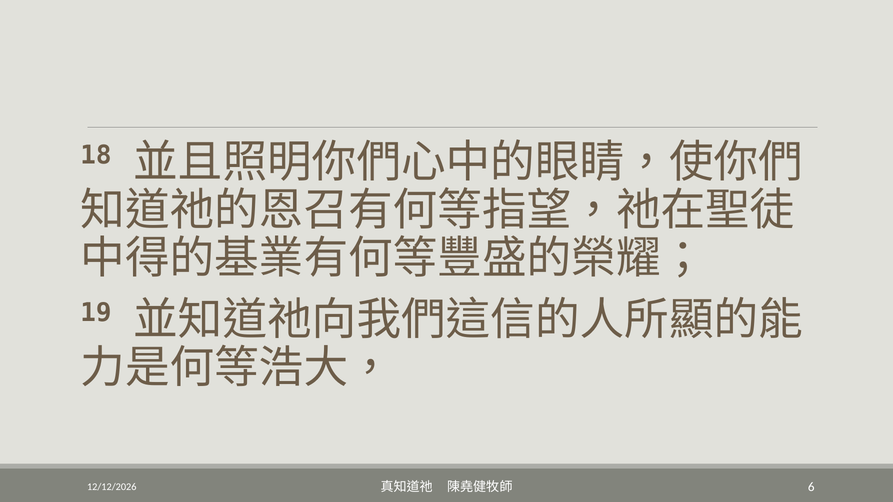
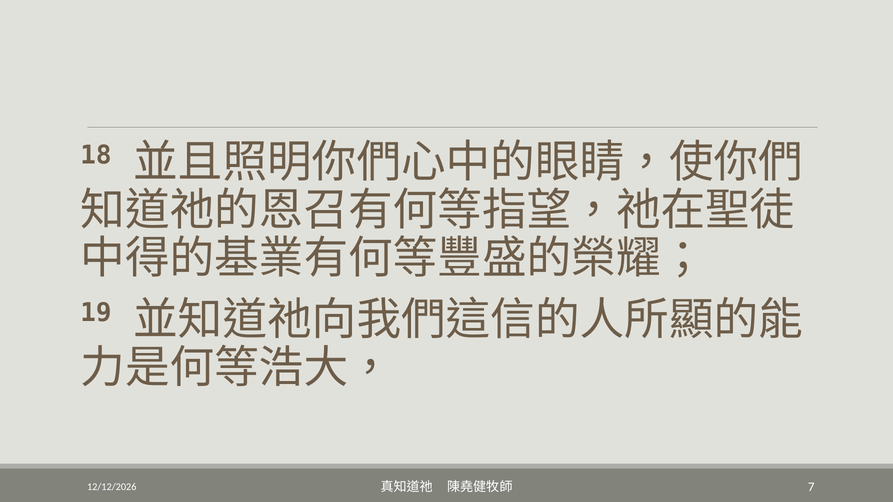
6: 6 -> 7 (811, 487)
